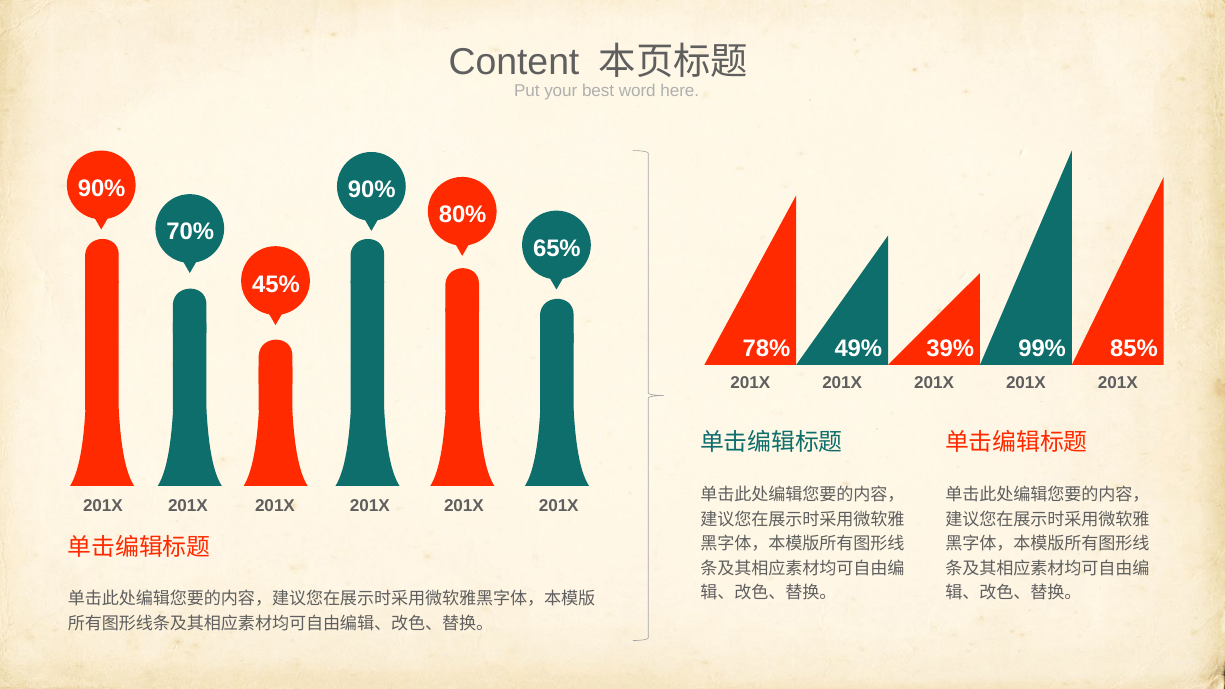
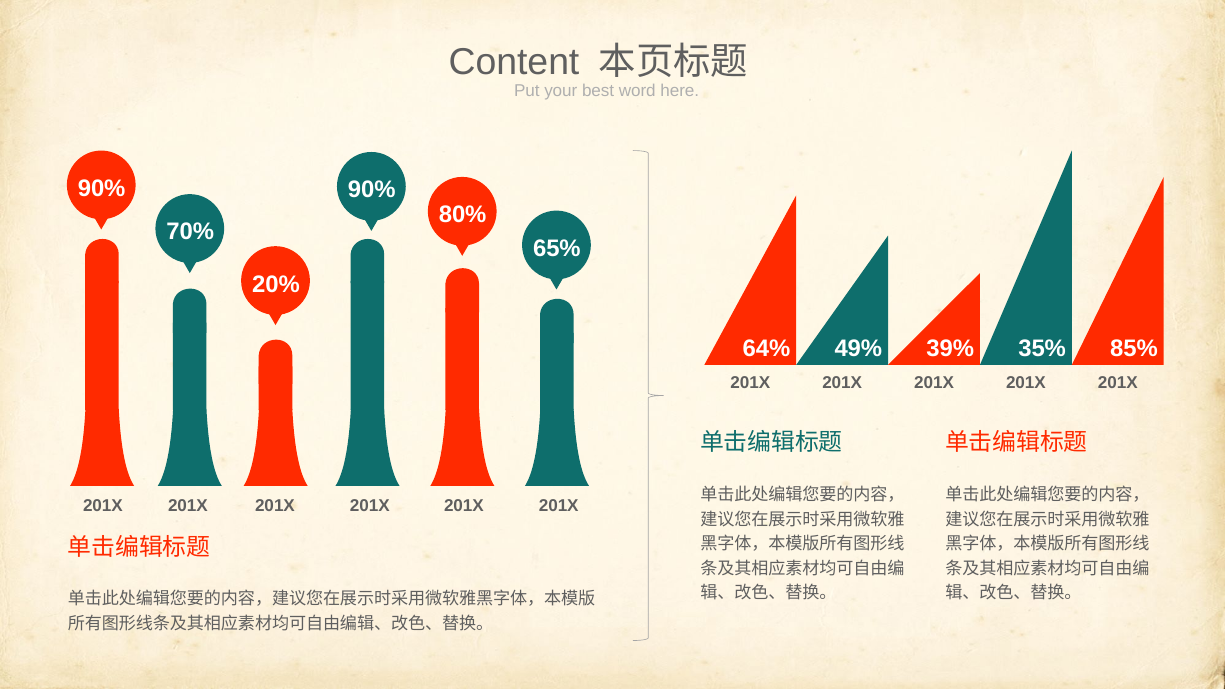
45%: 45% -> 20% (276, 284)
78%: 78% -> 64% (767, 349)
99%: 99% -> 35% (1042, 349)
